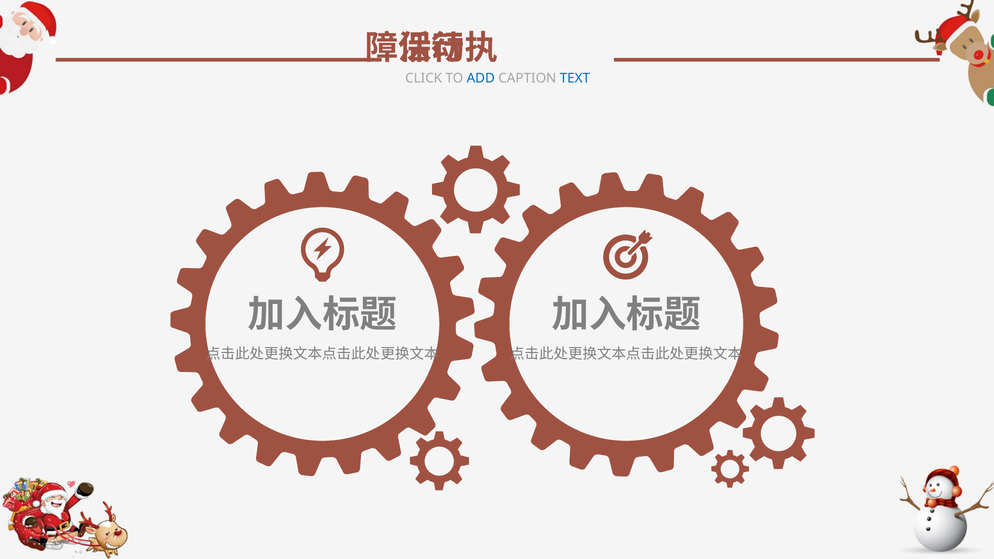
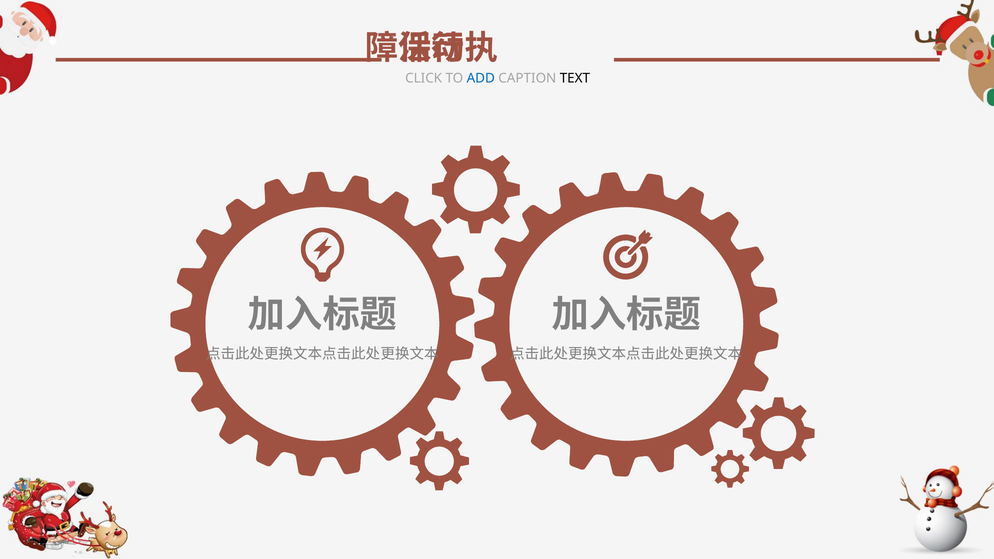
TEXT colour: blue -> black (575, 78)
